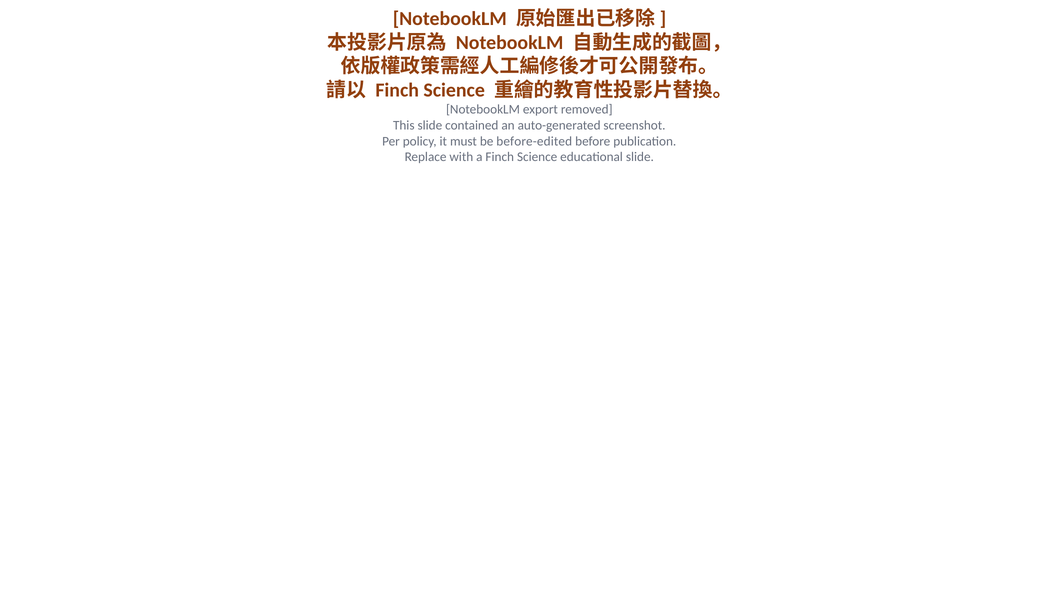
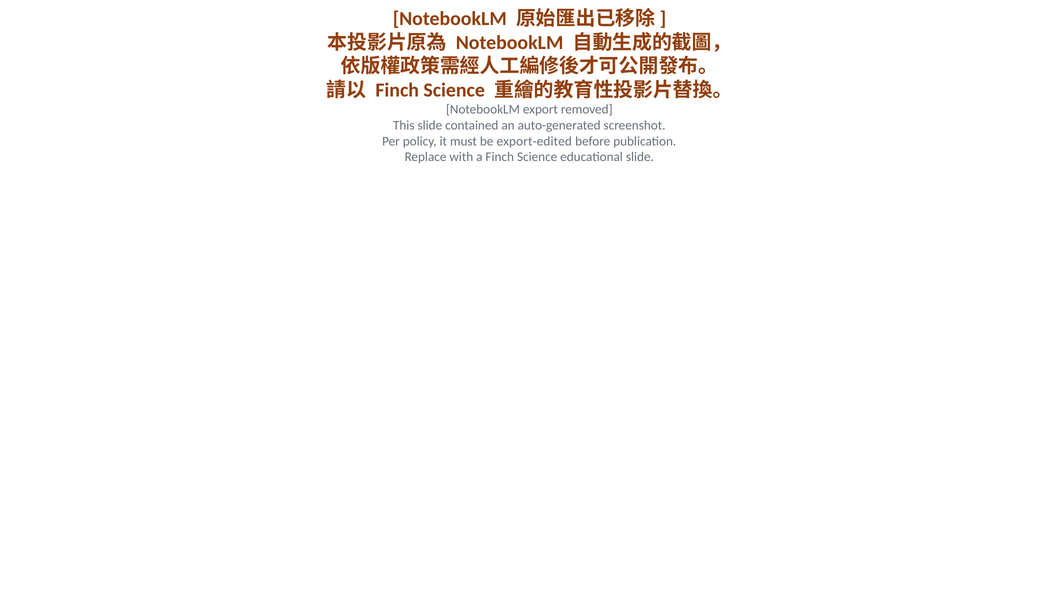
before-edited: before-edited -> export-edited (534, 141)
